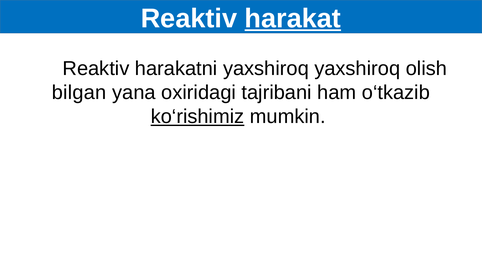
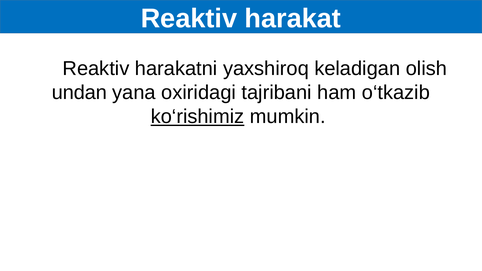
harakat underline: present -> none (293, 19)
yaxshiroq yaxshiroq: yaxshiroq -> keladigan (357, 69)
bilgan: bilgan -> undan (79, 93)
